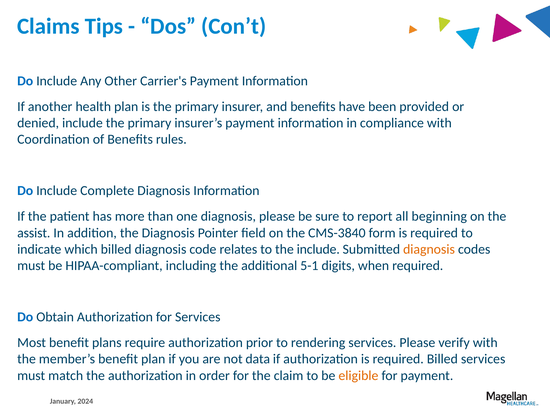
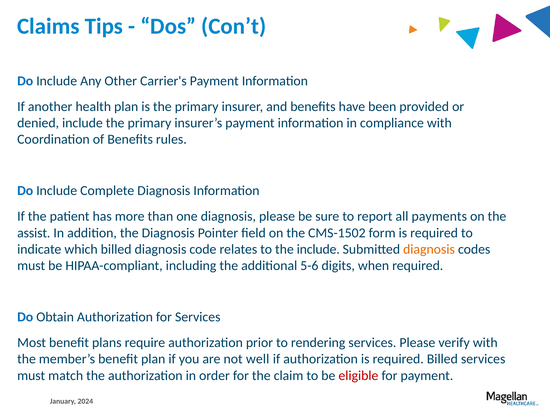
beginning: beginning -> payments (439, 217)
CMS-3840: CMS-3840 -> CMS-1502 (337, 233)
5-1: 5-1 -> 5-6 (309, 266)
data: data -> well (258, 360)
eligible colour: orange -> red (358, 376)
